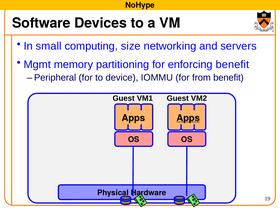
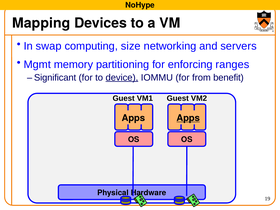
Software: Software -> Mapping (41, 23)
small: small -> swap (49, 46)
enforcing benefit: benefit -> ranges (232, 65)
Peripheral: Peripheral -> Significant (55, 78)
device underline: none -> present (122, 78)
